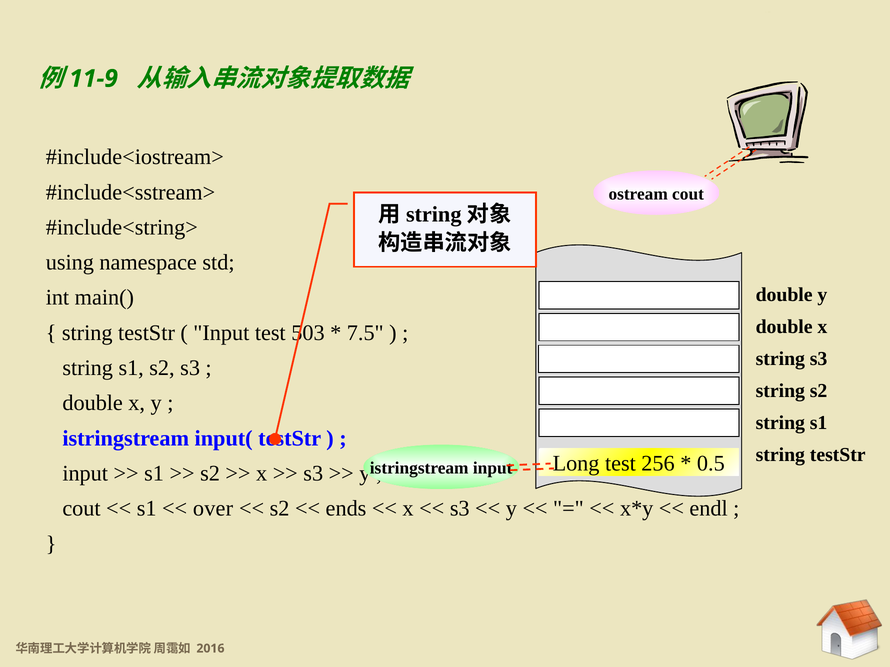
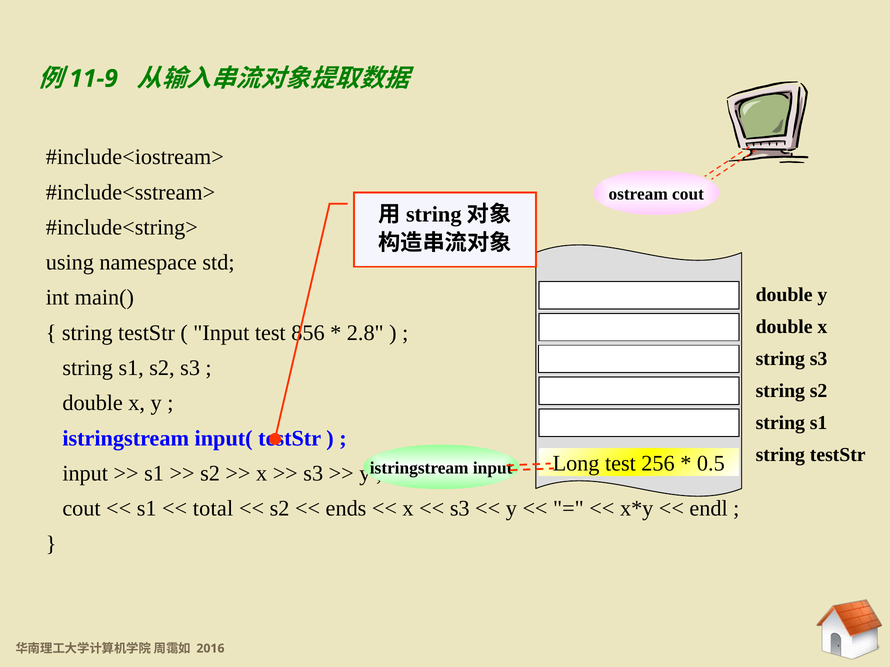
503: 503 -> 856 (308, 333)
7.5: 7.5 -> 2.8 (365, 333)
over: over -> total (213, 509)
